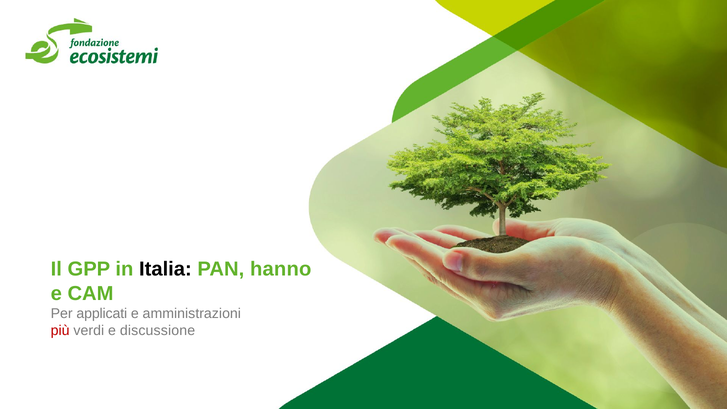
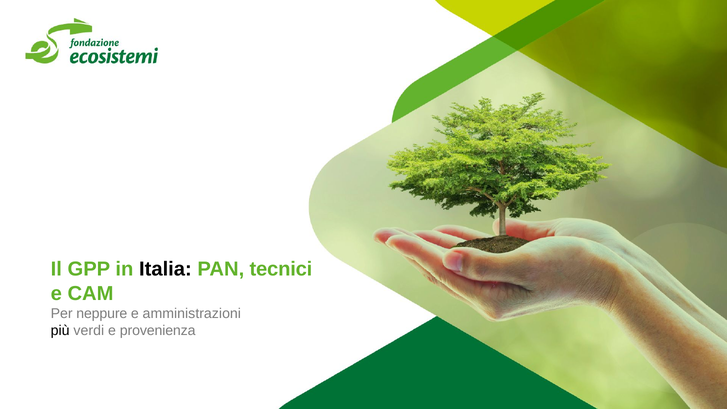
hanno: hanno -> tecnici (281, 269)
applicati: applicati -> neppure (102, 313)
più colour: red -> black (60, 330)
discussione: discussione -> provenienza (158, 330)
